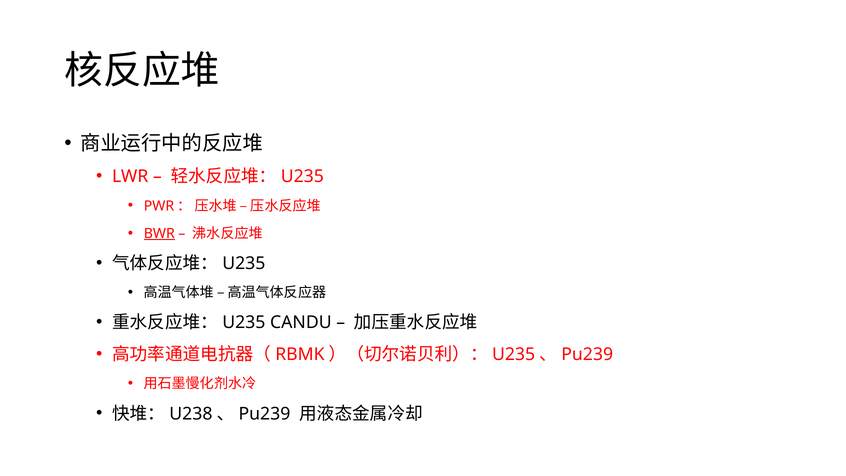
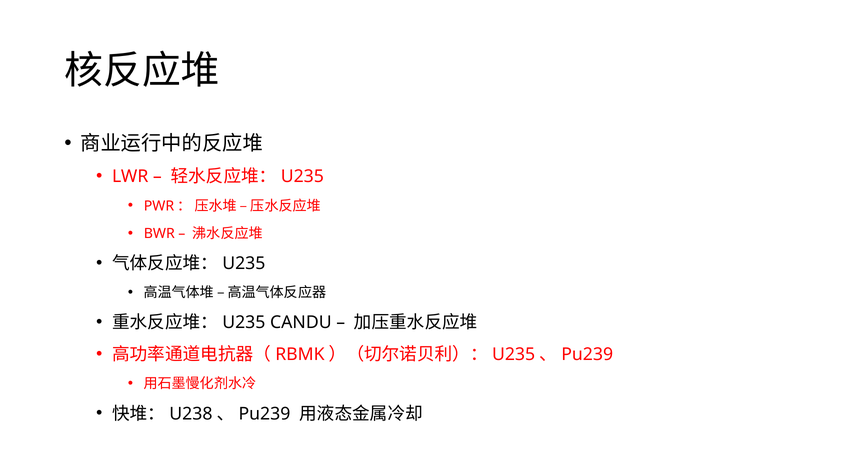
BWR underline: present -> none (159, 233)
